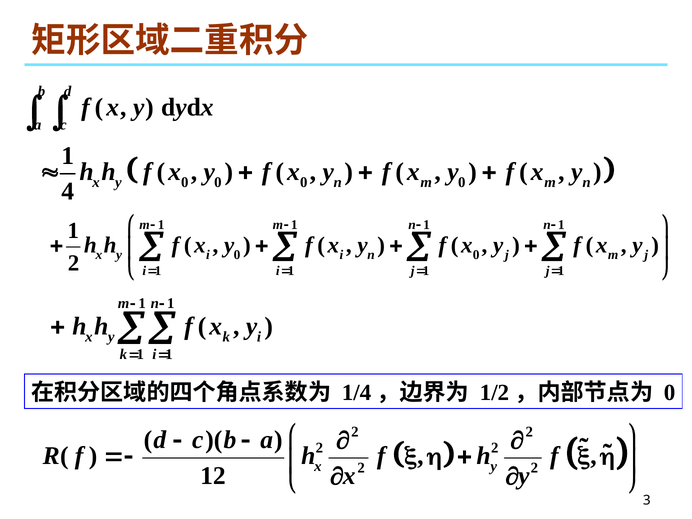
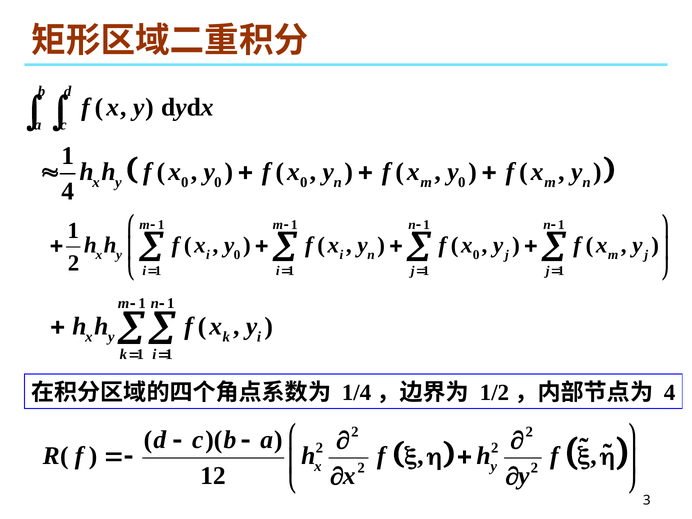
0: 0 -> 4 (670, 393)
